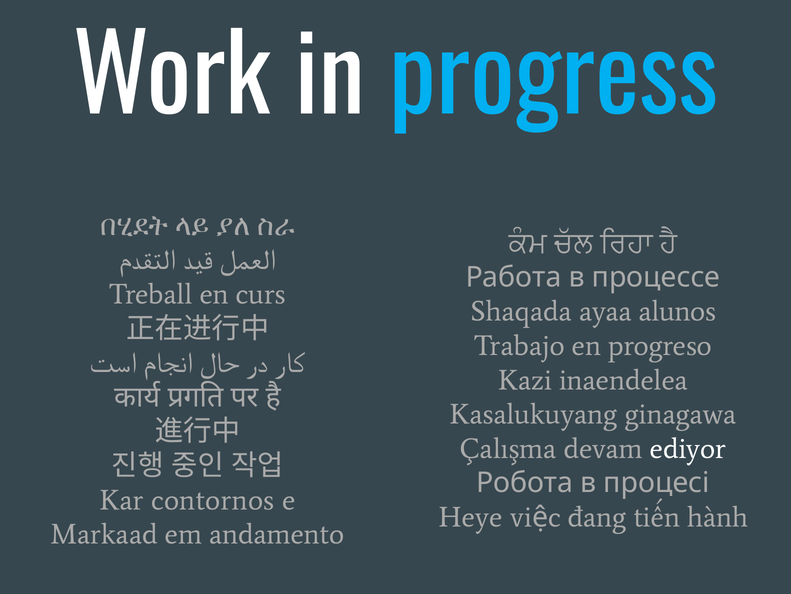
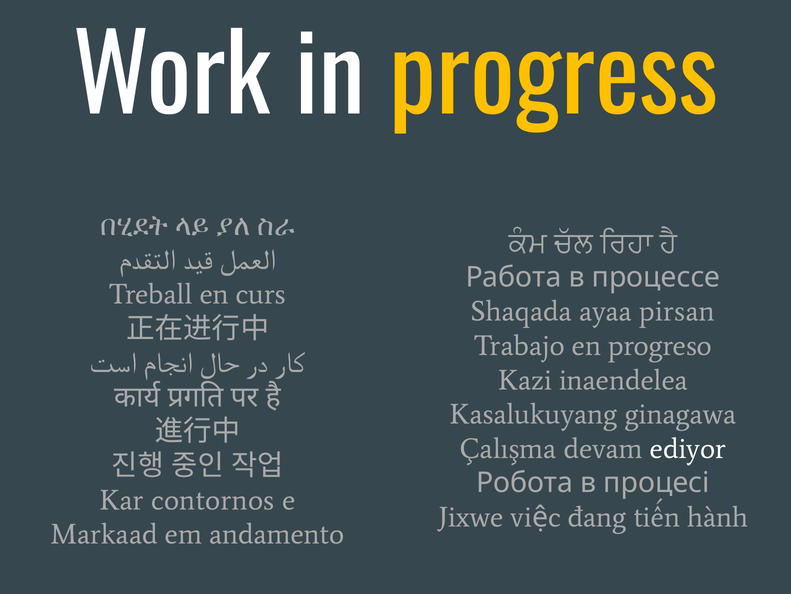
progress colour: light blue -> yellow (554, 79)
alunos: alunos -> pirsan (677, 311)
Heye: Heye -> Jixwe (471, 517)
